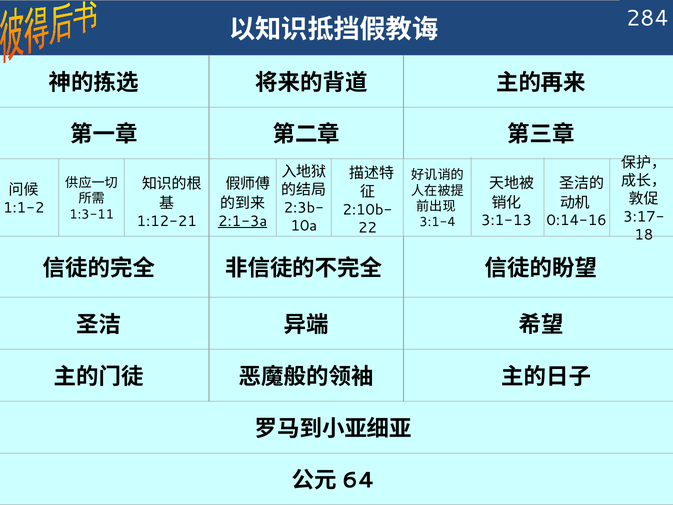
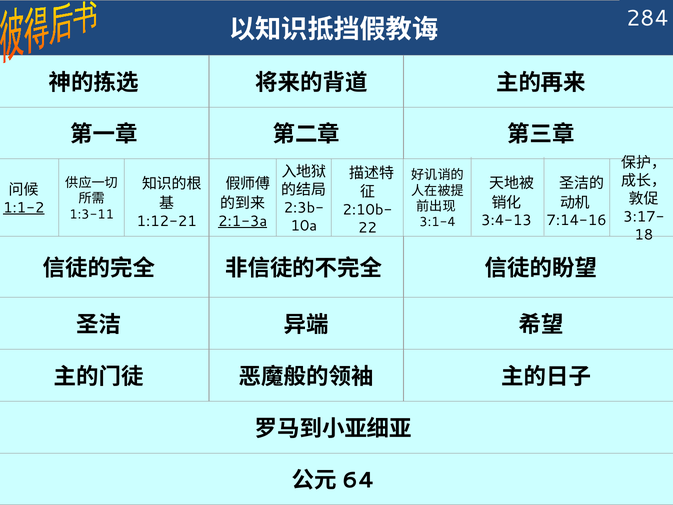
1:1-2 underline: none -> present (24, 208)
3:1-13: 3:1-13 -> 3:4-13 (506, 220)
0:14-16: 0:14-16 -> 7:14-16 (577, 220)
